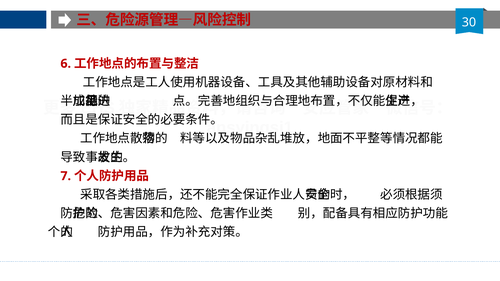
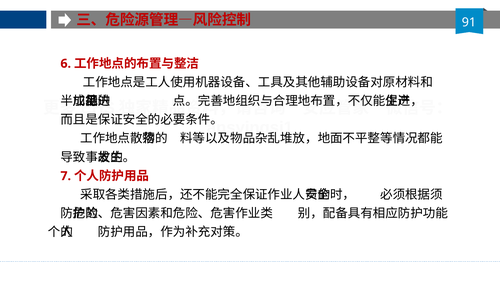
30: 30 -> 91 (469, 22)
